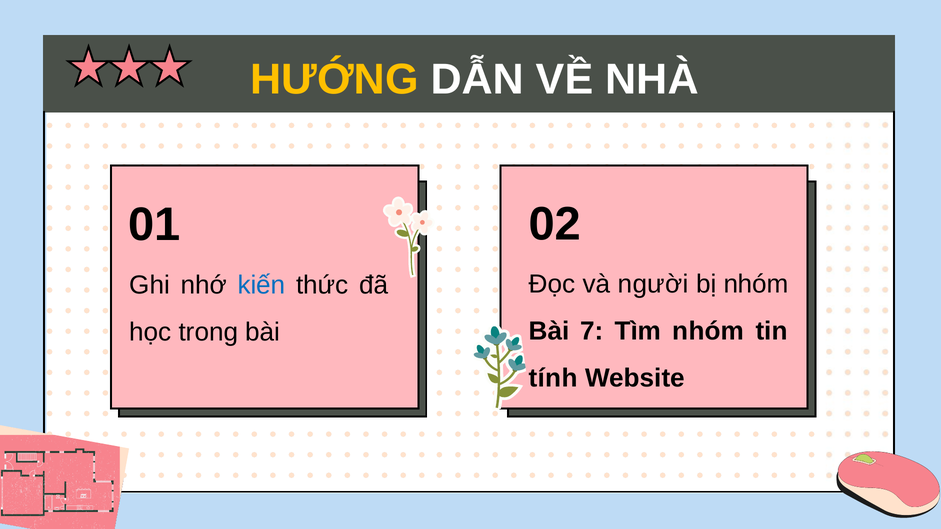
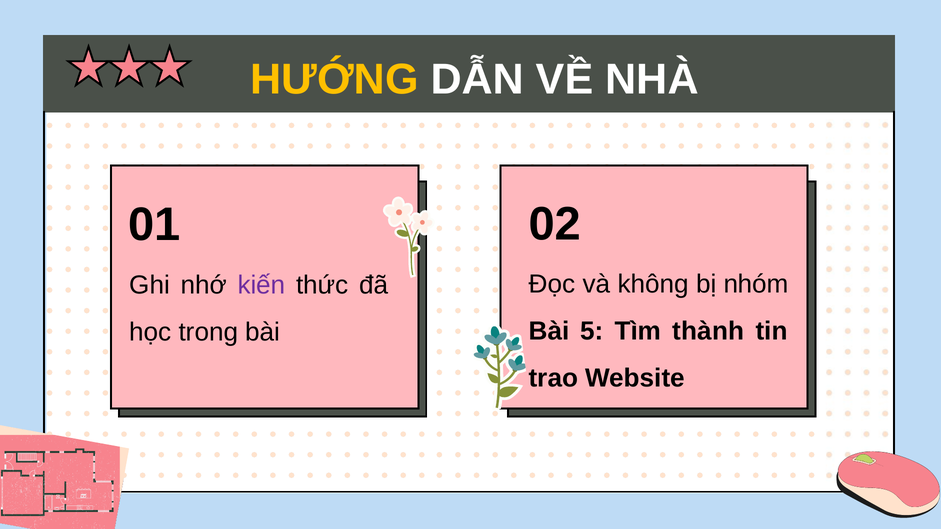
người: người -> không (653, 284)
kiến colour: blue -> purple (262, 285)
7: 7 -> 5 (592, 331)
Tìm nhóm: nhóm -> thành (708, 331)
tính: tính -> trao (553, 378)
